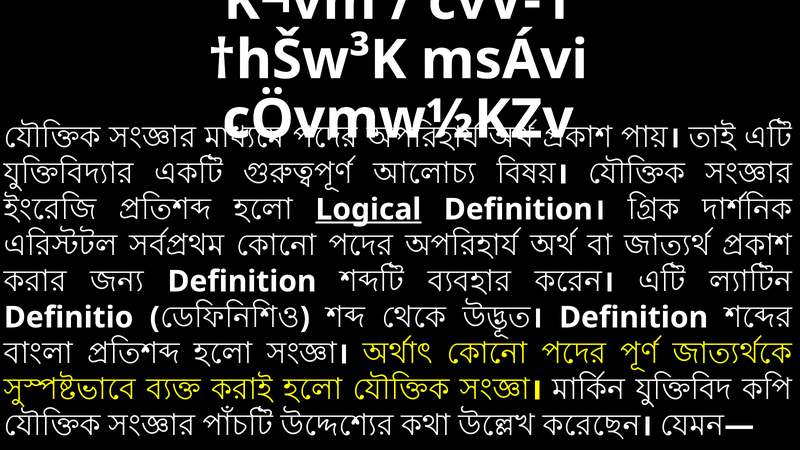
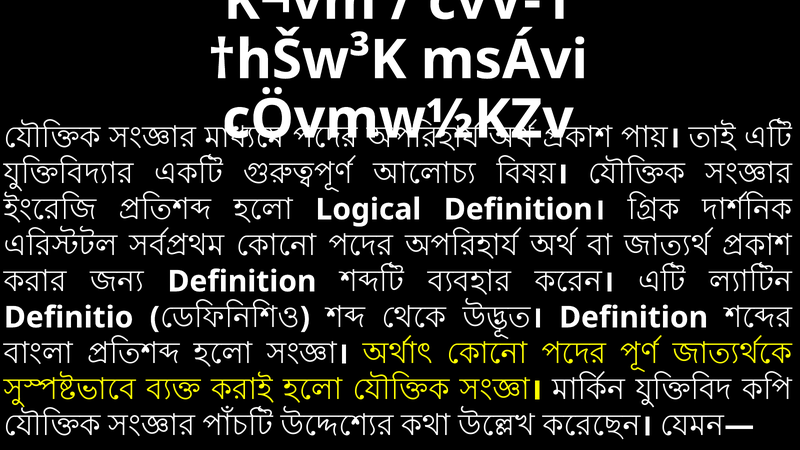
Logical underline: present -> none (368, 209)
